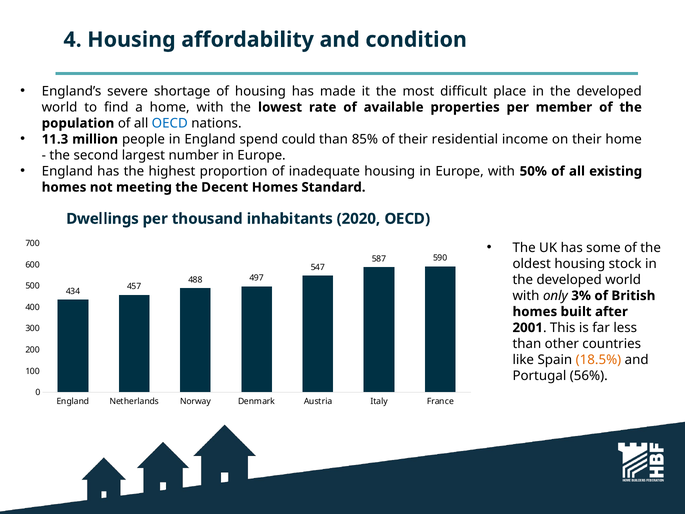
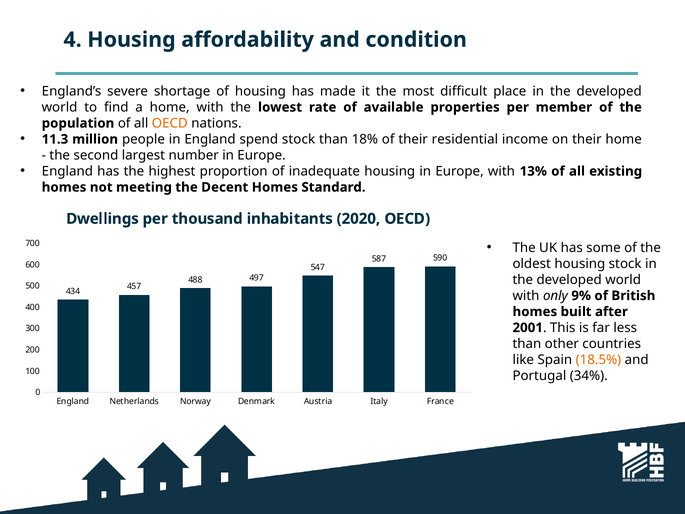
OECD colour: blue -> orange (170, 123)
spend could: could -> stock (299, 139)
85%: 85% -> 18% (365, 139)
50%: 50% -> 13% (533, 171)
3%: 3% -> 9% (581, 296)
56%: 56% -> 34% (589, 376)
